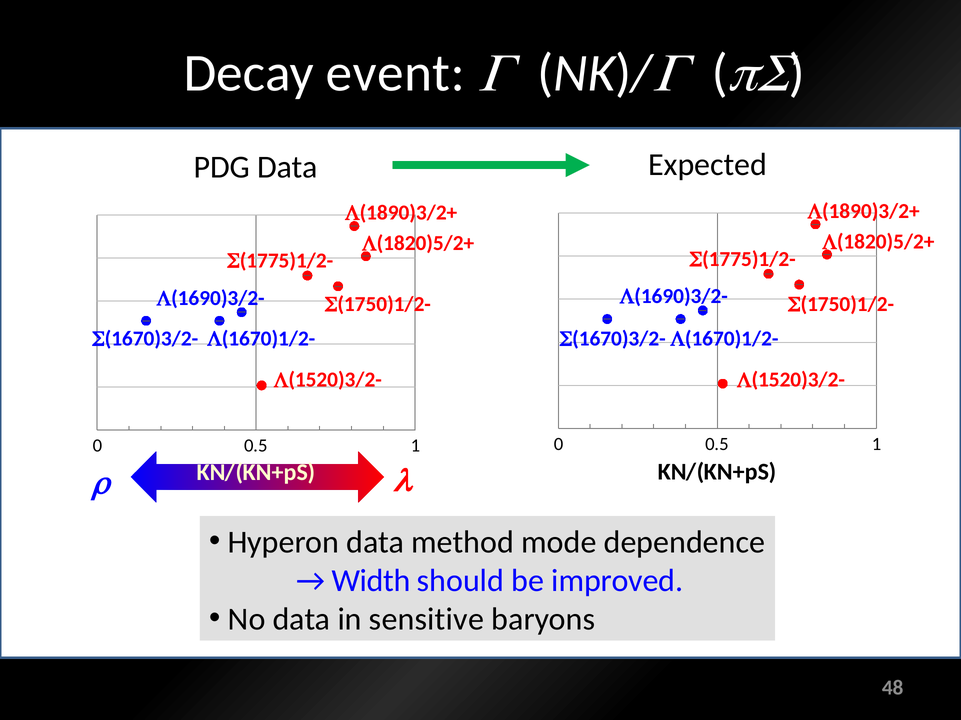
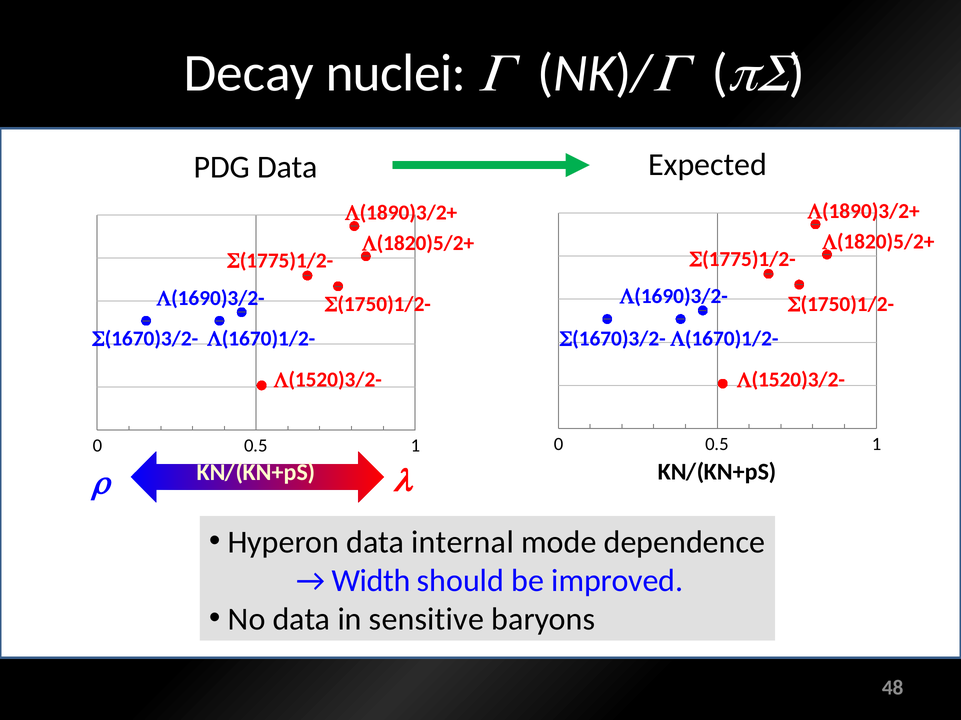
event: event -> nuclei (396, 73)
method: method -> internal (462, 543)
